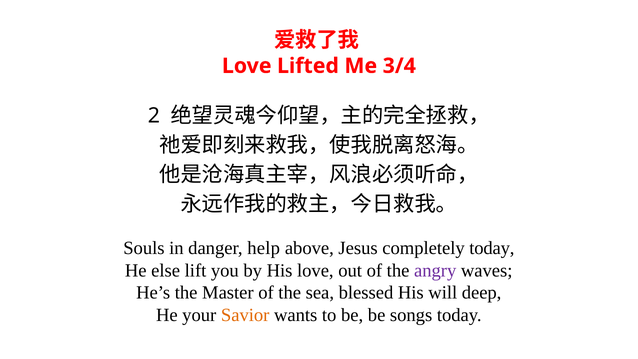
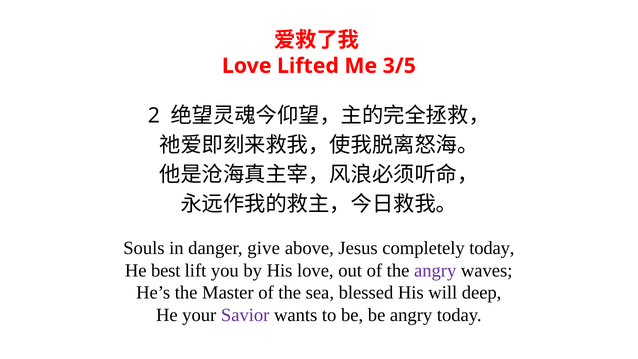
3/4: 3/4 -> 3/5 (399, 66)
help: help -> give (264, 248)
else: else -> best (166, 270)
Savior colour: orange -> purple (245, 315)
be songs: songs -> angry (411, 315)
